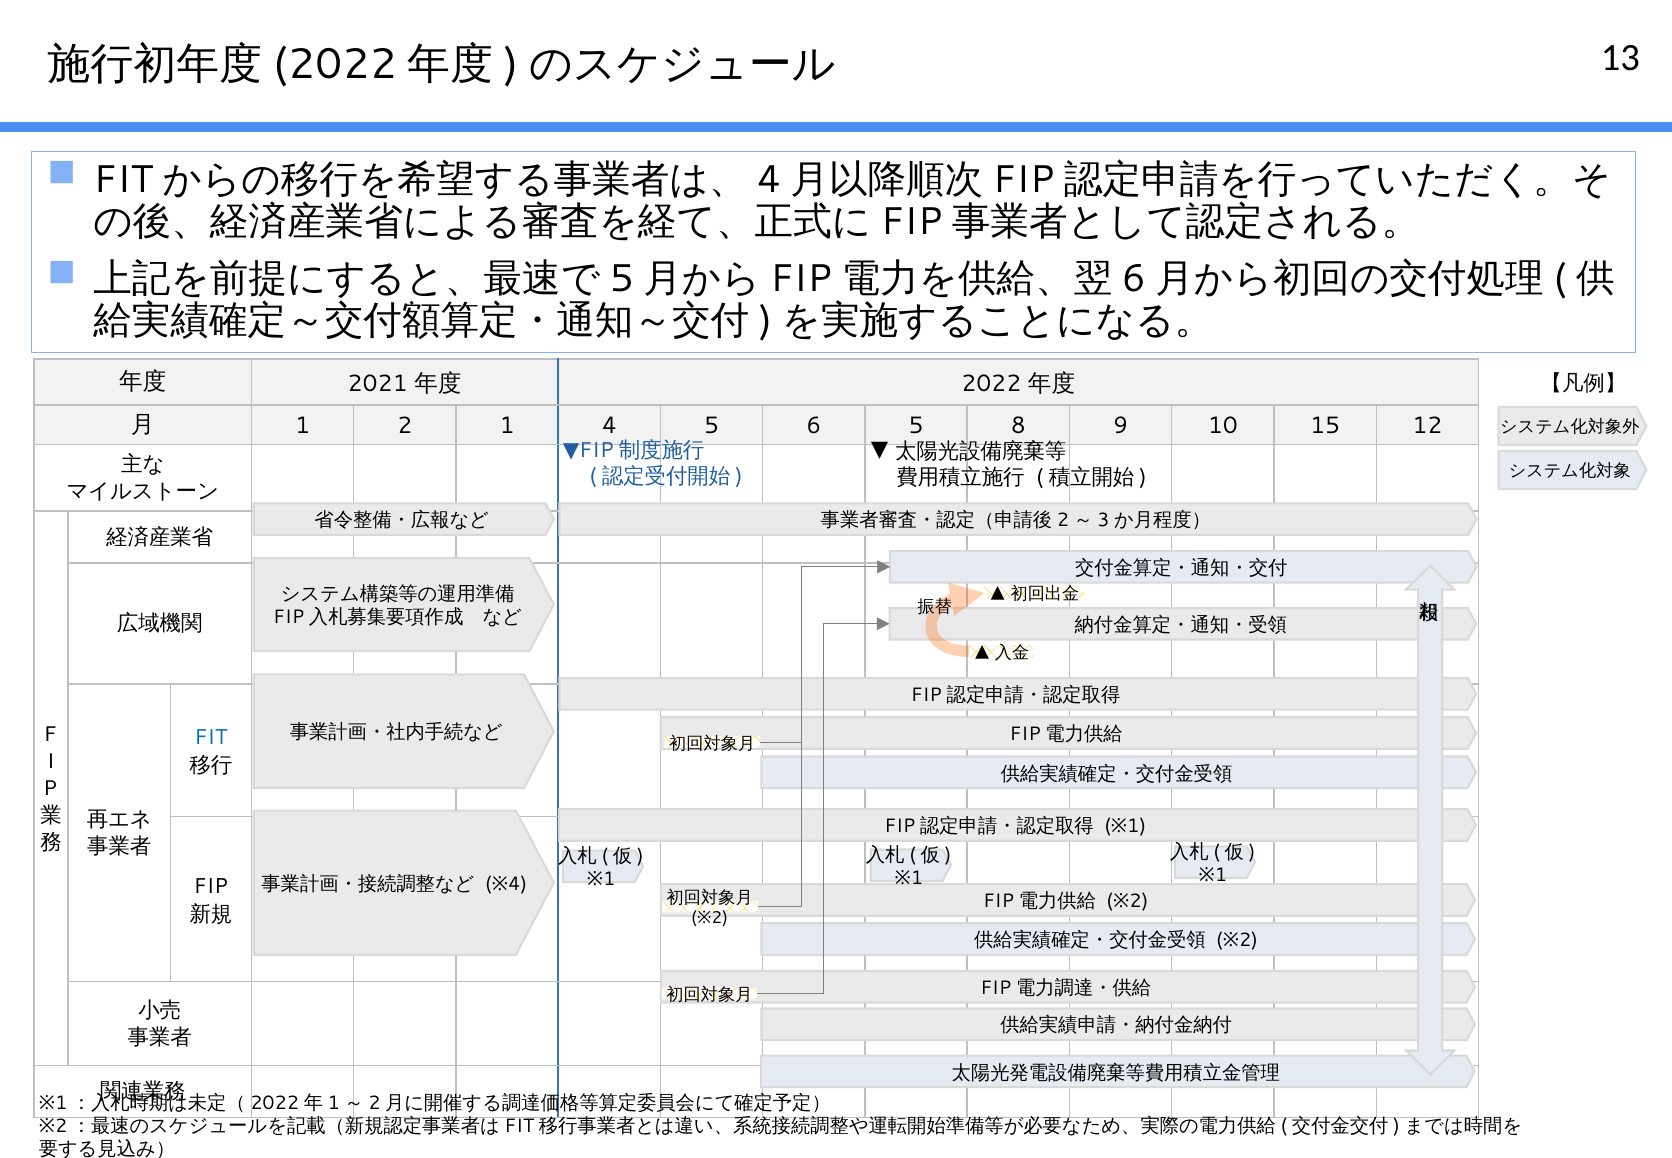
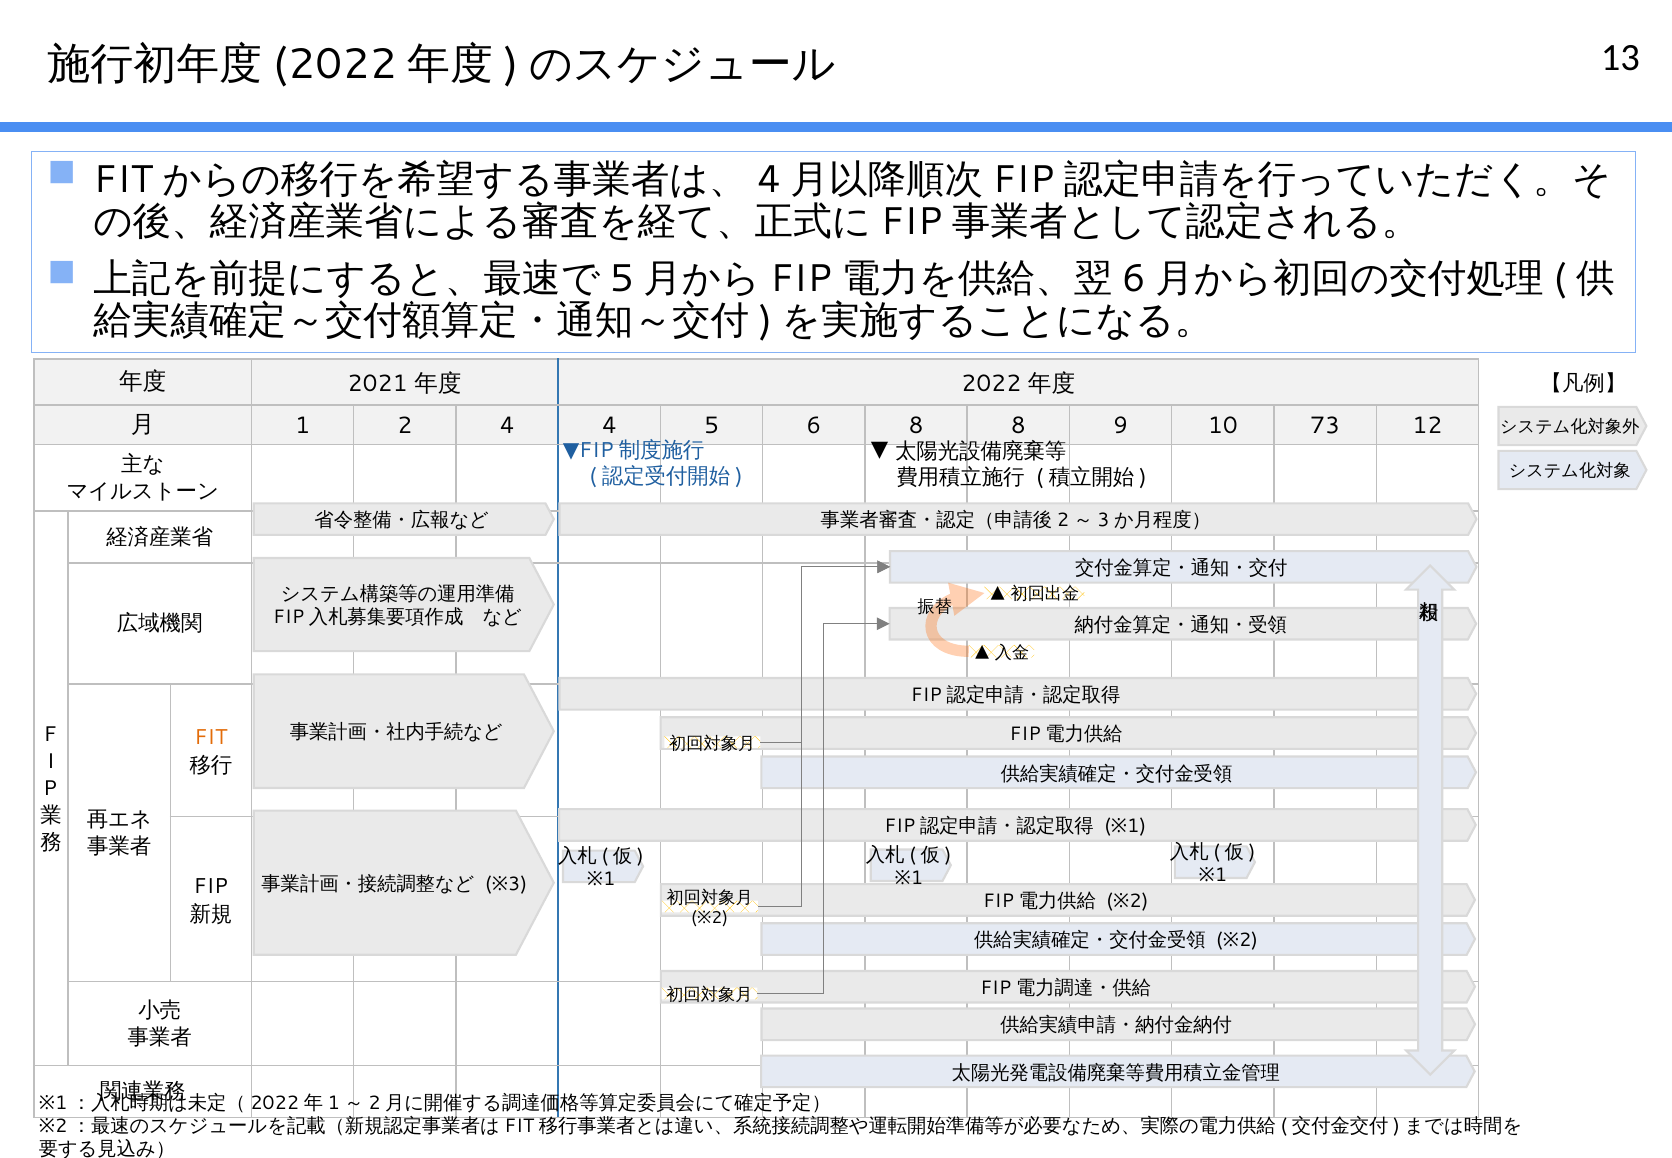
2 1: 1 -> 4 (507, 426)
6 5: 5 -> 8 (916, 426)
15: 15 -> 73 (1325, 426)
FIT colour: blue -> orange (211, 737)
4: 4 -> 3 (518, 884)
